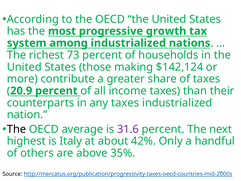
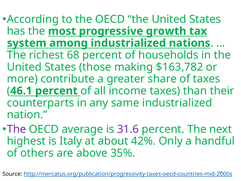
73: 73 -> 68 (73, 55)
$142,124: $142,124 -> $163,782 (180, 67)
20.9: 20.9 -> 46.1 (21, 91)
any taxes: taxes -> same (125, 103)
The colour: black -> purple (17, 129)
